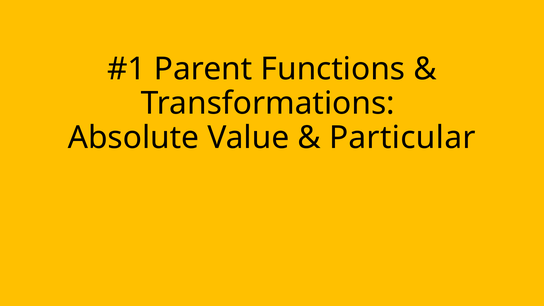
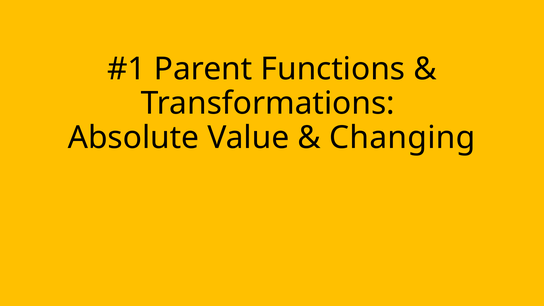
Particular: Particular -> Changing (402, 138)
